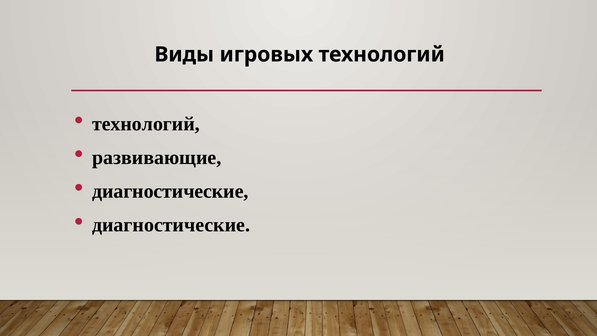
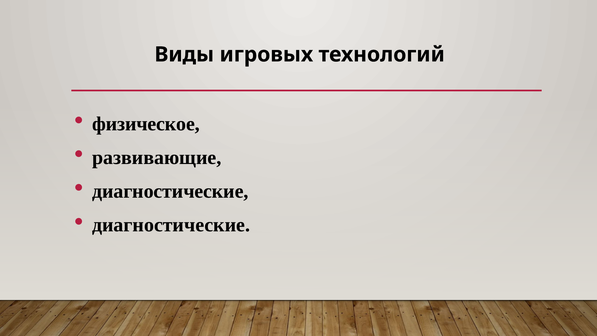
технологий: технологий -> физическое (146, 124)
